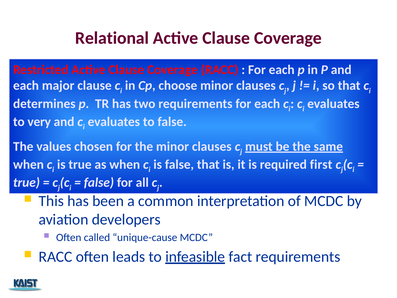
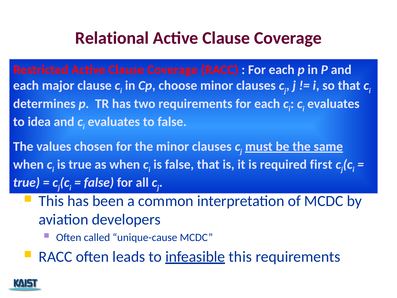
very: very -> idea (39, 122)
infeasible fact: fact -> this (240, 256)
